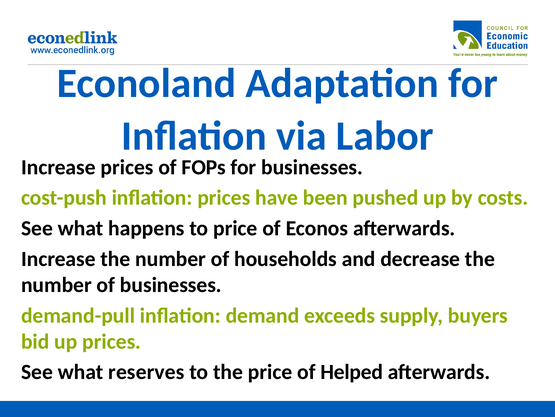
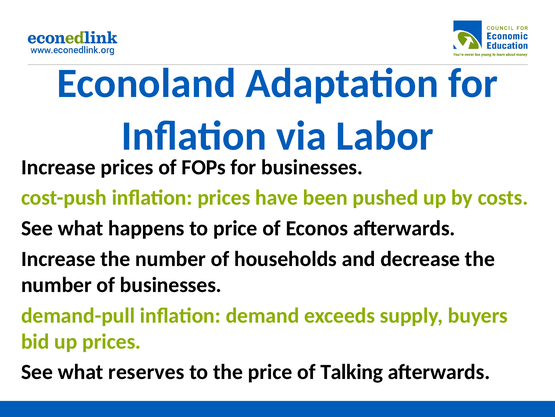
Helped: Helped -> Talking (352, 371)
